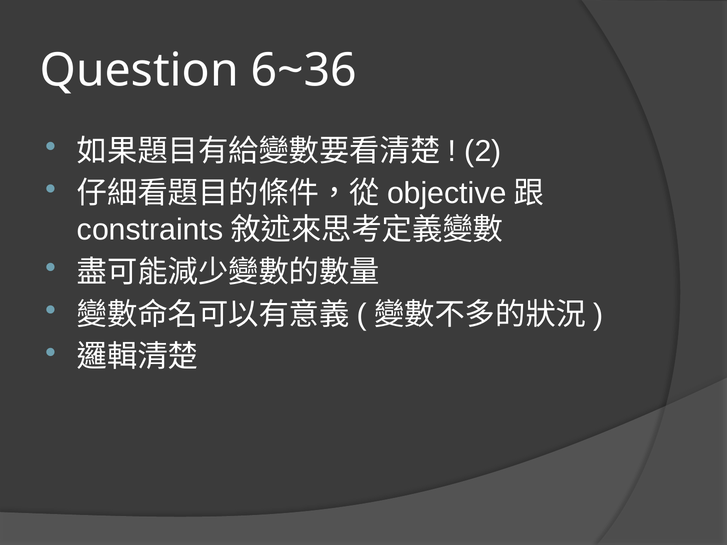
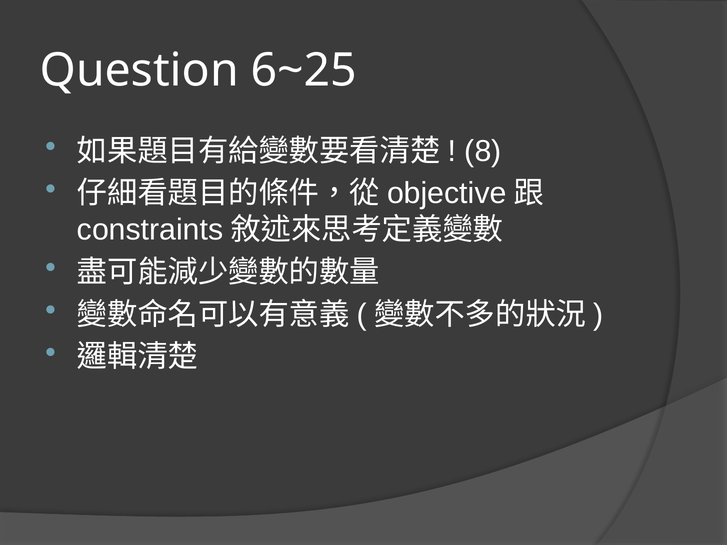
6~36: 6~36 -> 6~25 (304, 71)
2: 2 -> 8 (483, 151)
